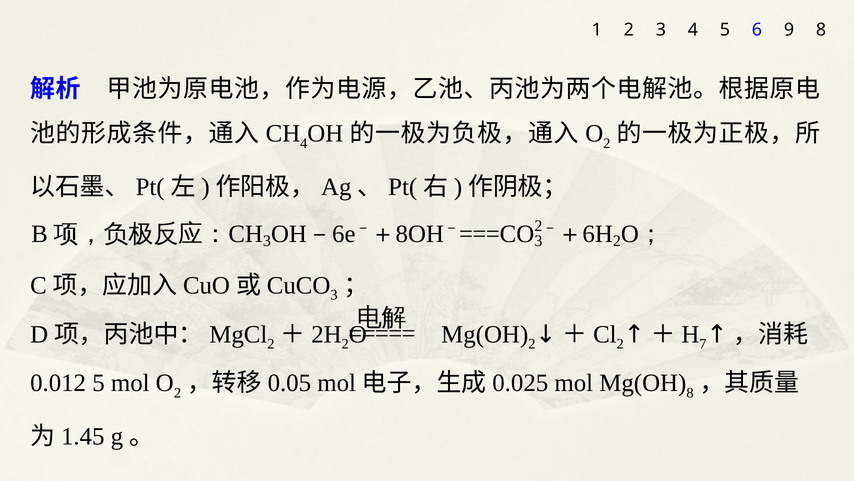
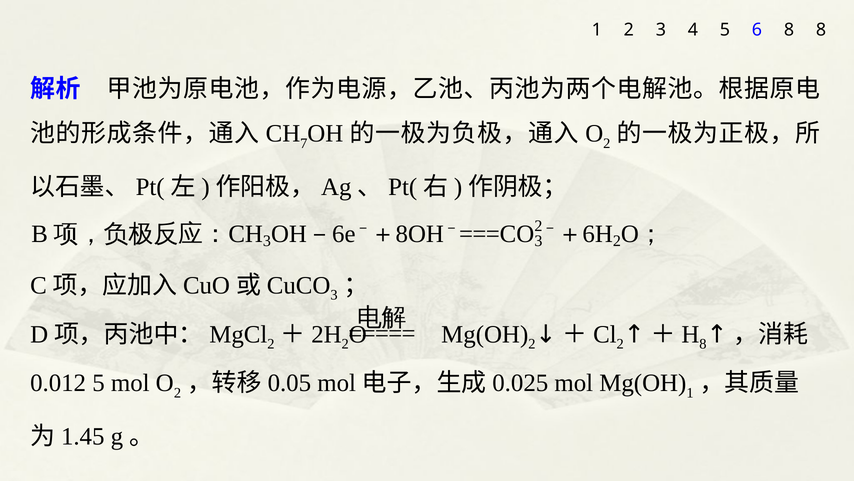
6 9: 9 -> 8 (789, 30)
4: 4 -> 7 (304, 143)
7: 7 -> 8 (703, 344)
8: 8 -> 1 (690, 393)
